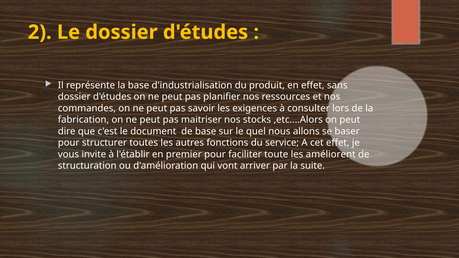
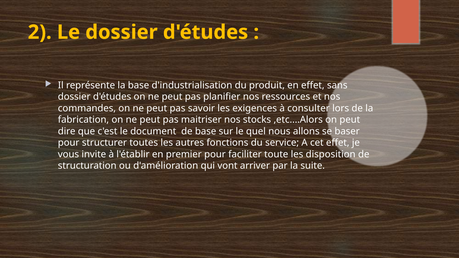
améliorent: améliorent -> disposition (331, 154)
